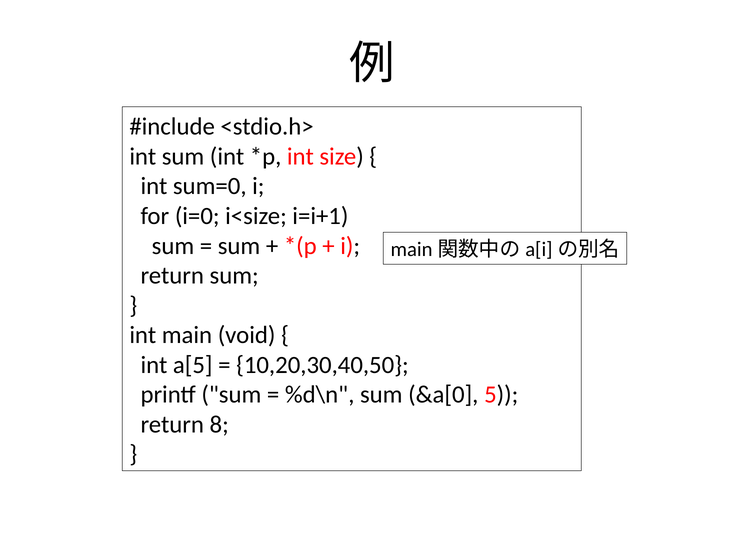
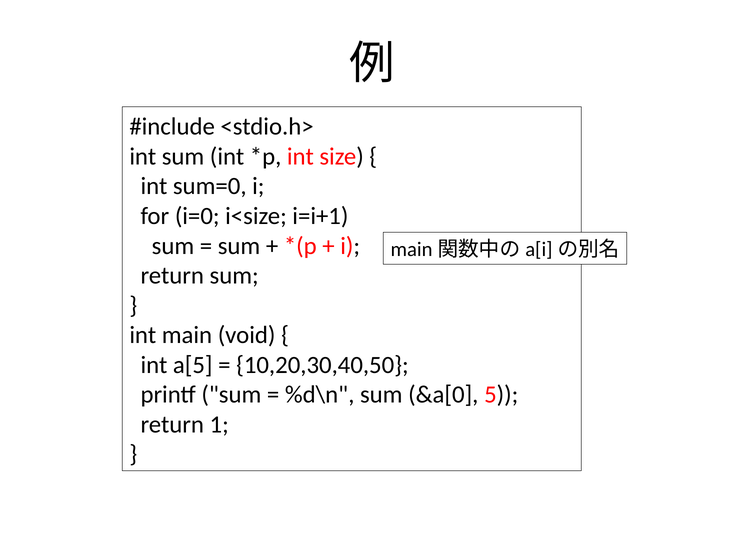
8: 8 -> 1 (219, 424)
